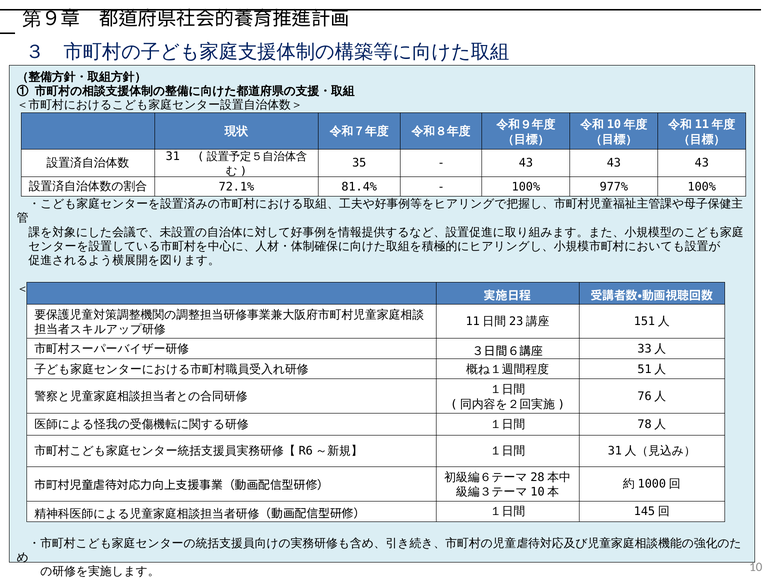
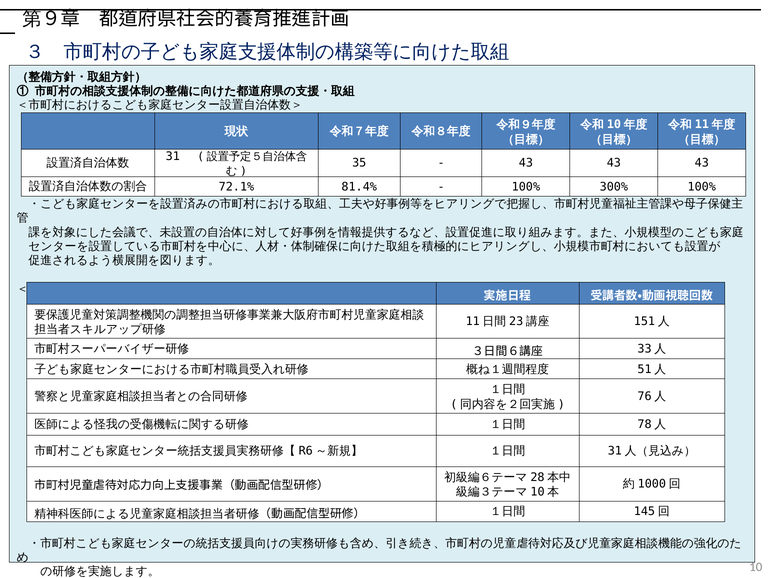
977%: 977% -> 300% (614, 186)
